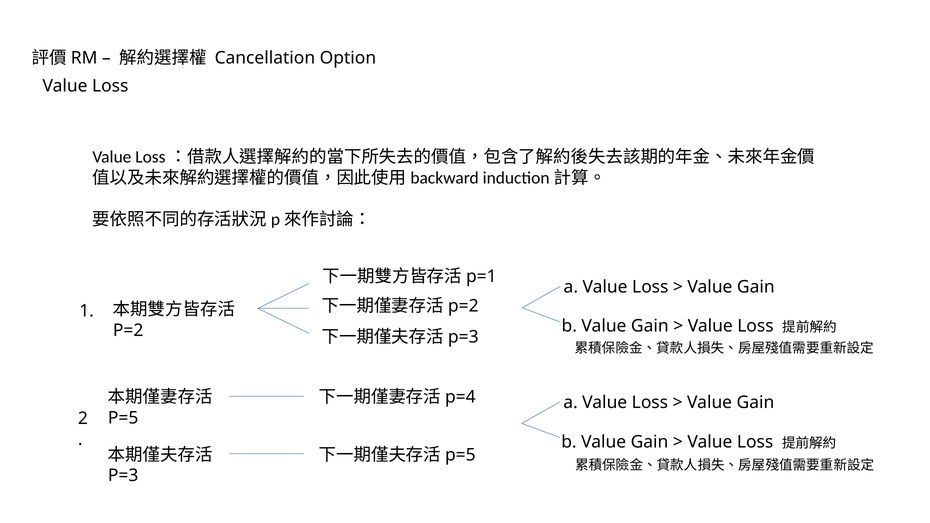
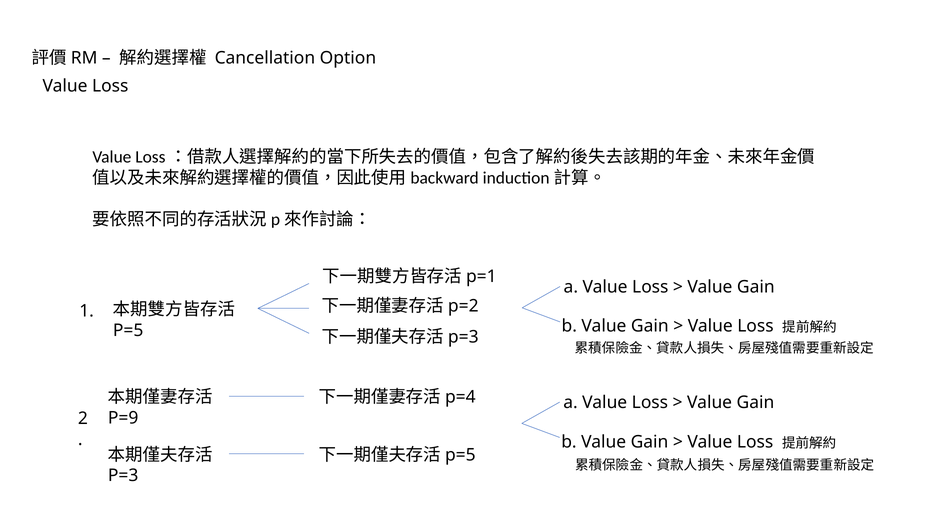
P=2: P=2 -> P=5 (128, 330)
P=5: P=5 -> P=9 (123, 418)
